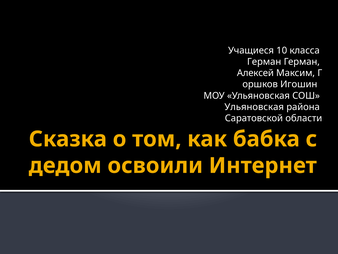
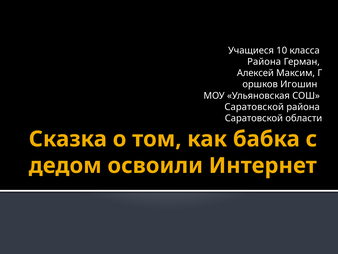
Герман: Герман -> Района (264, 62)
Ульяновская: Ульяновская -> Саратовской (254, 107)
